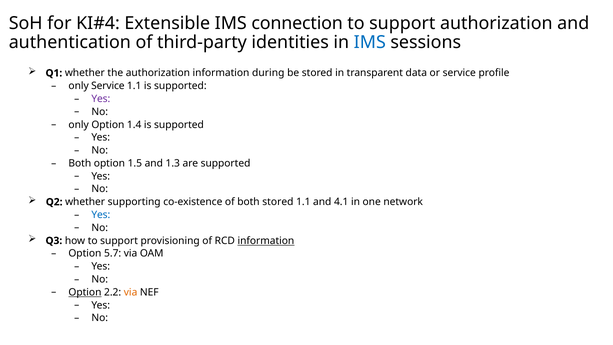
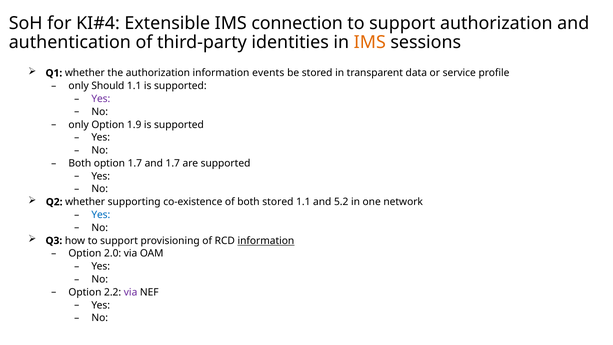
IMS colour: blue -> orange (370, 42)
during: during -> events (268, 73)
only Service: Service -> Should (108, 86)
1.4: 1.4 -> 1.9 (134, 125)
option 1.5: 1.5 -> 1.7 (135, 163)
and 1.3: 1.3 -> 1.7 (173, 163)
4.1: 4.1 -> 5.2 (341, 202)
5.7: 5.7 -> 2.0 (113, 253)
Option underline: present -> none (85, 292)
via colour: orange -> purple (131, 292)
